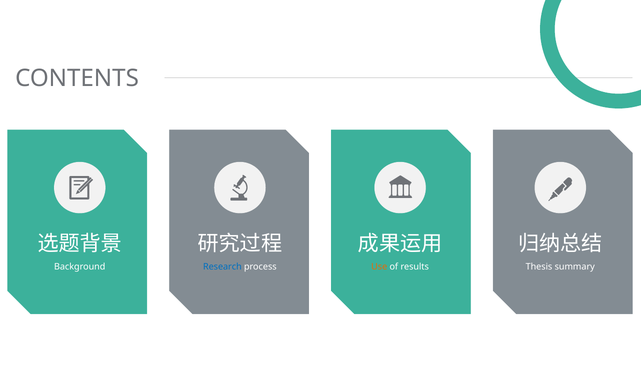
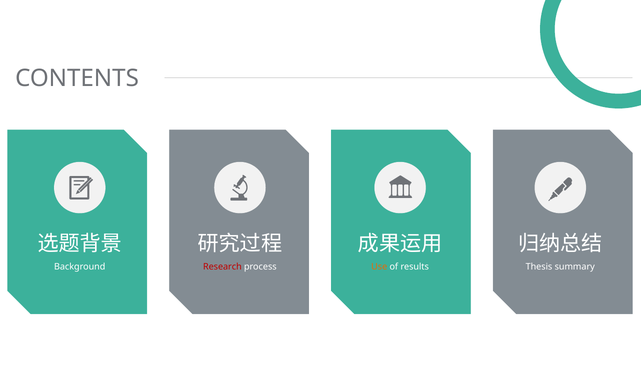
Research colour: blue -> red (222, 267)
